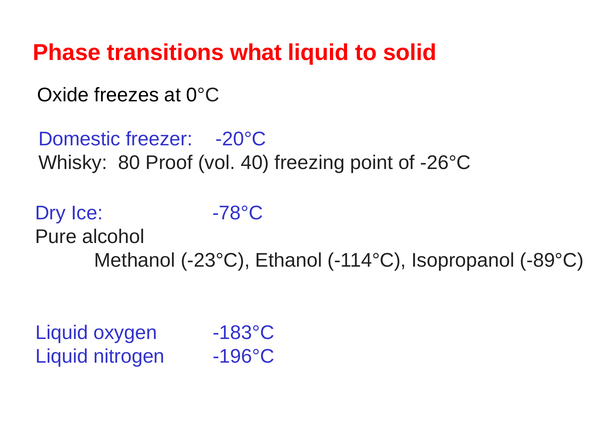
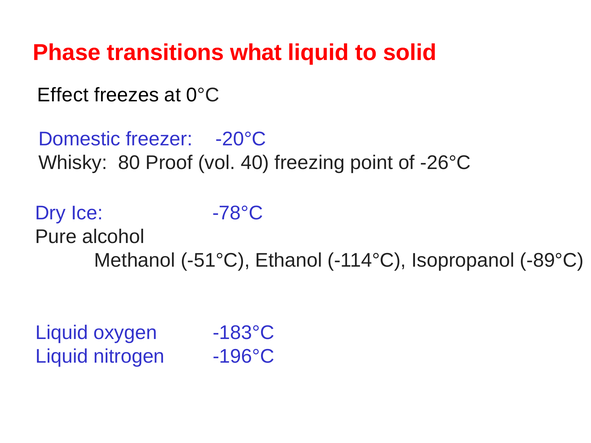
Oxide: Oxide -> Effect (63, 95)
-23°C: -23°C -> -51°C (215, 260)
